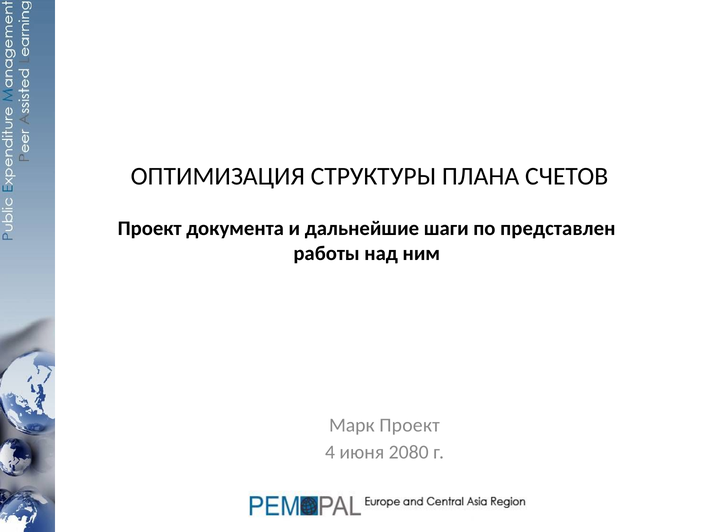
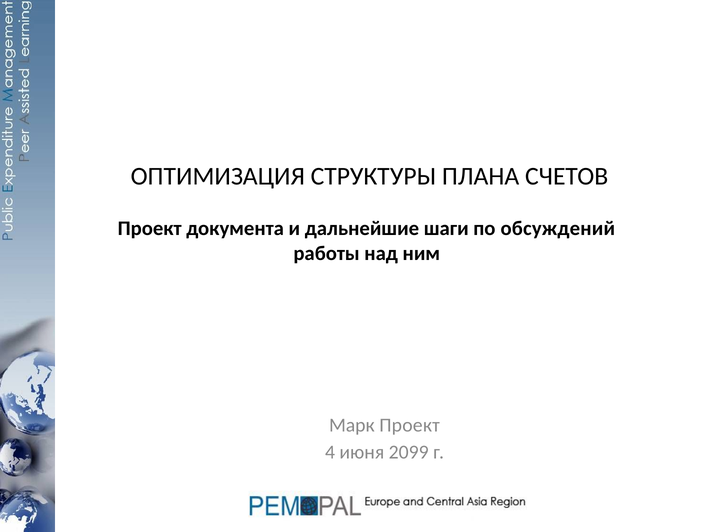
представлен: представлен -> обсуждений (558, 229)
2080: 2080 -> 2099 (409, 453)
